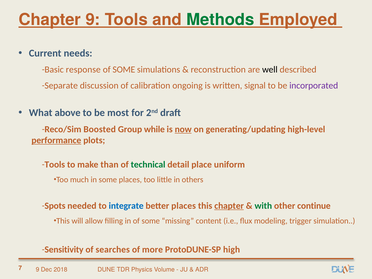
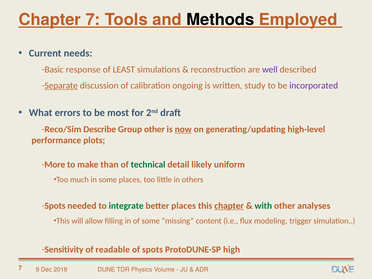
Chapter 9: 9 -> 7 (93, 20)
Methods colour: green -> black (220, 20)
SOME: SOME -> LEAST (124, 70)
well colour: black -> purple (270, 70)
Separate underline: none -> present (61, 85)
signal: signal -> study (255, 85)
above: above -> errors (68, 113)
Boosted: Boosted -> Describe (100, 129)
Group while: while -> other (154, 129)
performance underline: present -> none (56, 140)
Tools: Tools -> More (55, 165)
place: place -> likely (202, 165)
integrate colour: blue -> green (126, 206)
continue: continue -> analyses (314, 206)
searches: searches -> readable (113, 250)
of more: more -> spots (152, 250)
